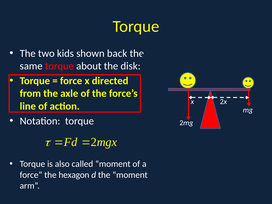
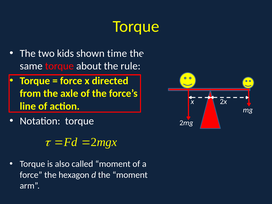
back: back -> time (117, 53)
disk: disk -> rule (131, 66)
